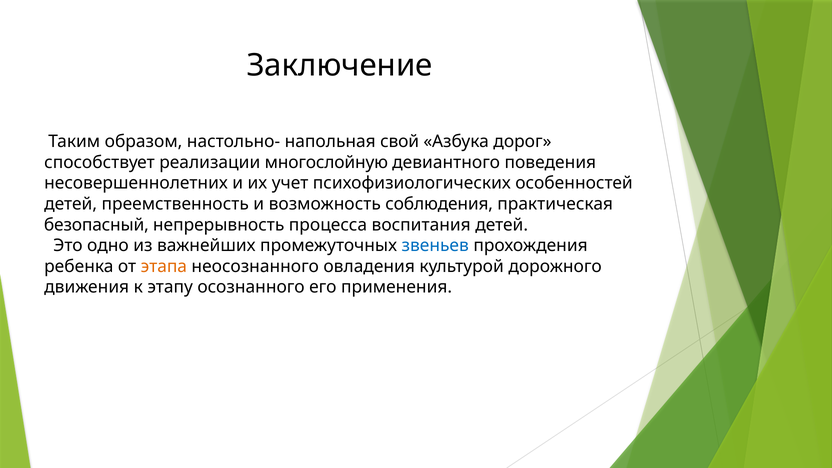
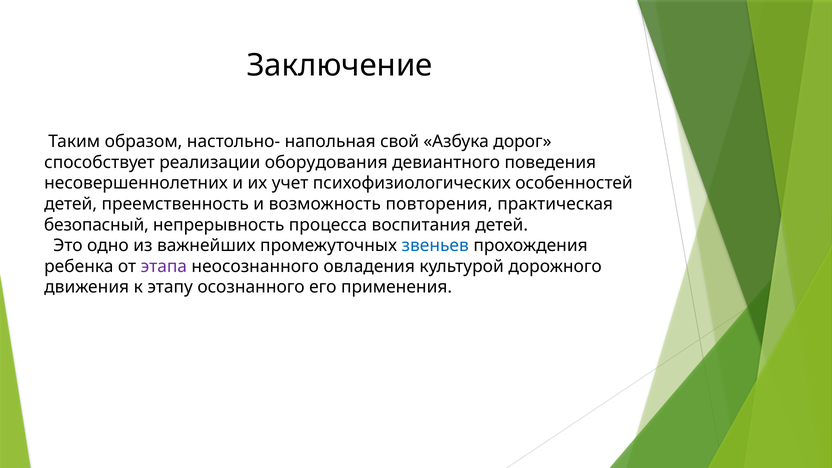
многослойную: многослойную -> оборудования (326, 162)
соблюдения: соблюдения -> повторения (439, 204)
этапа colour: orange -> purple (164, 266)
